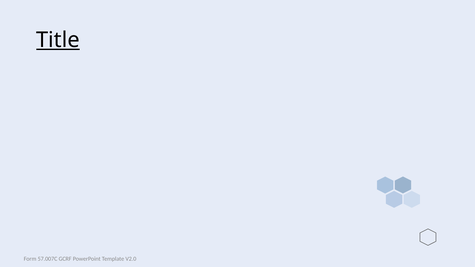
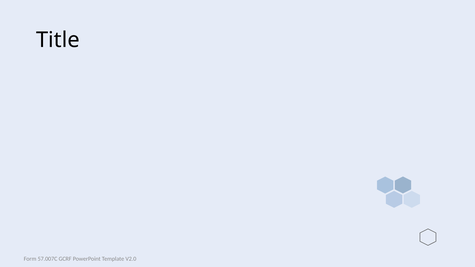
Title underline: present -> none (58, 40)
